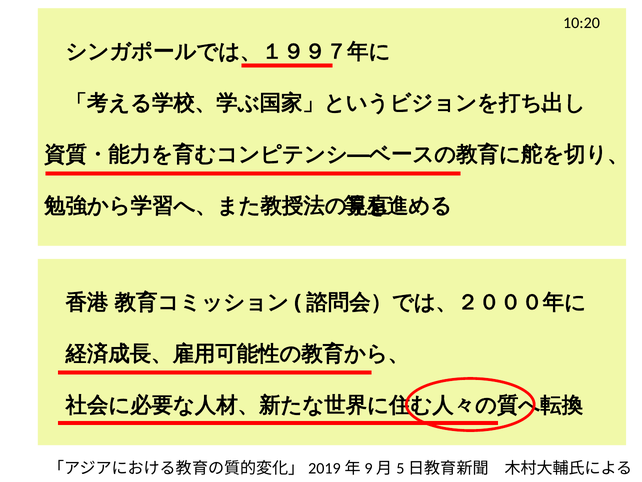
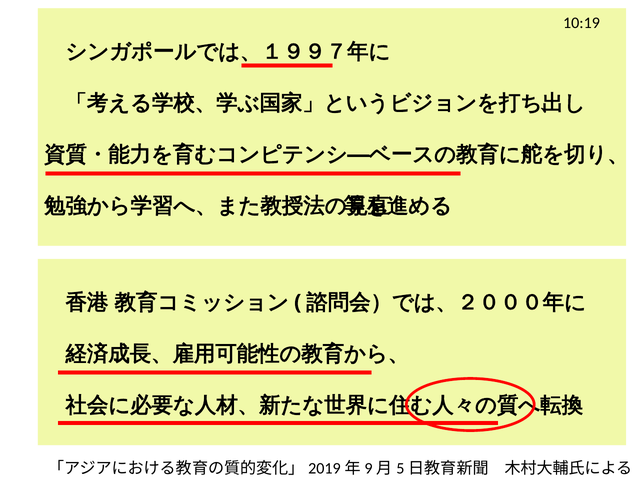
10:20: 10:20 -> 10:19 (582, 23)
